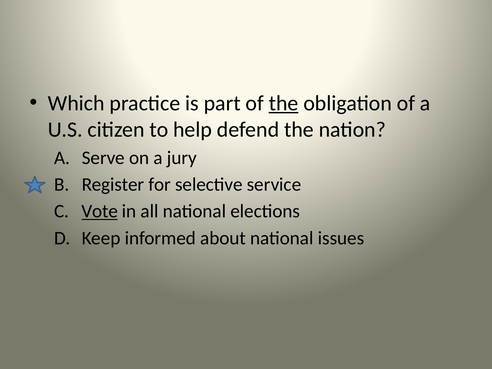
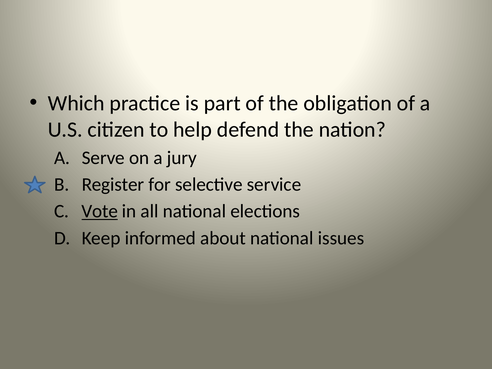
the underline: present -> none (284, 103)
